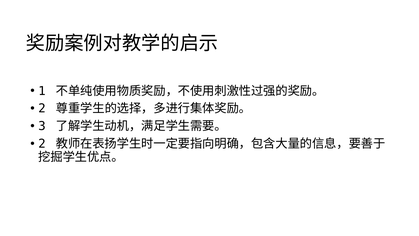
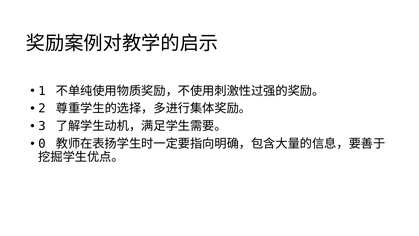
2: 2 -> 0 (42, 144)
